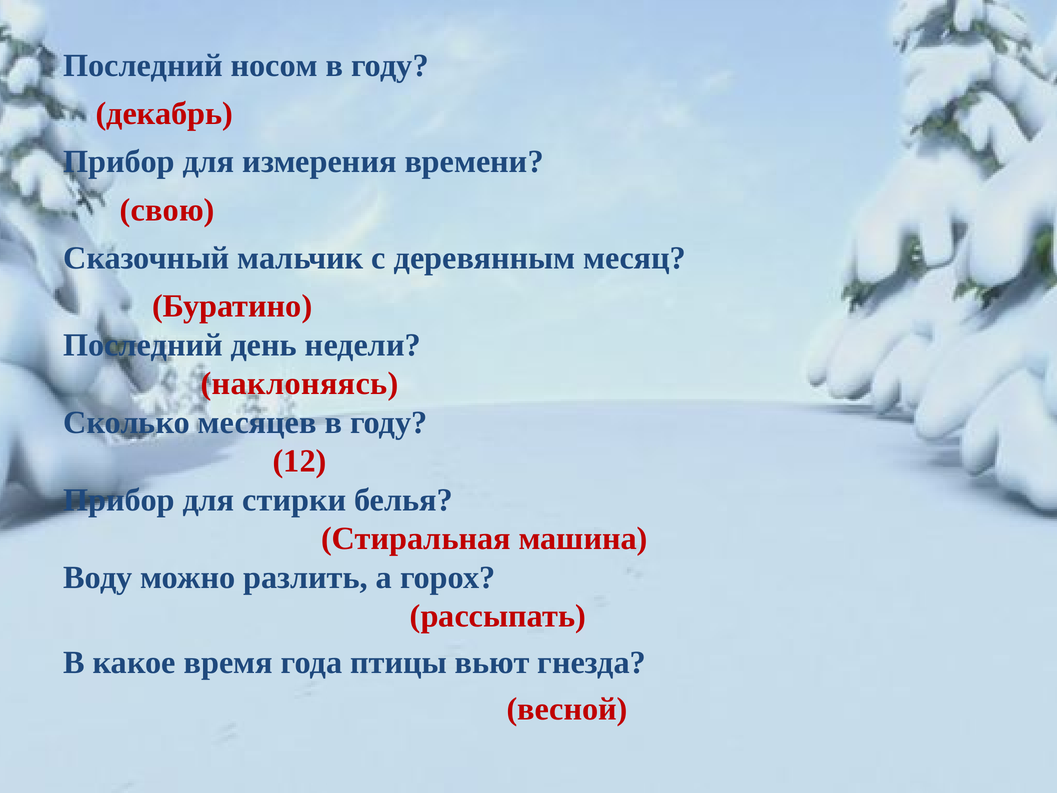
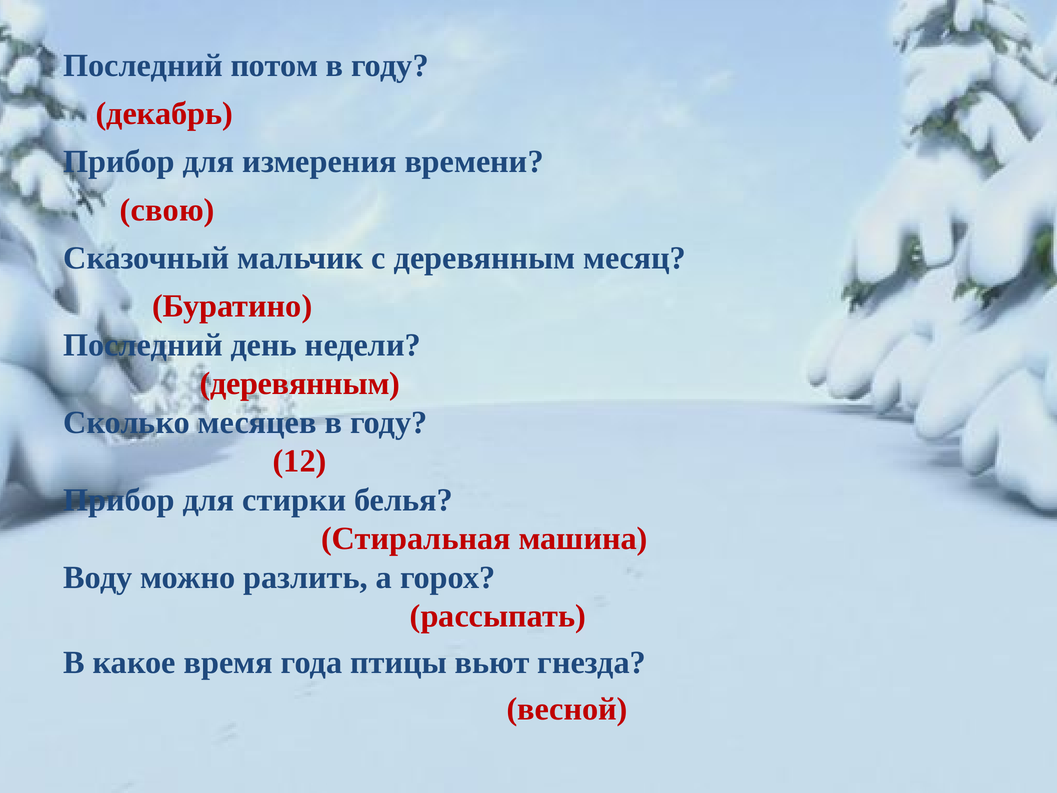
носом: носом -> потом (274, 65)
наклоняясь: наклоняясь -> деревянным (300, 384)
